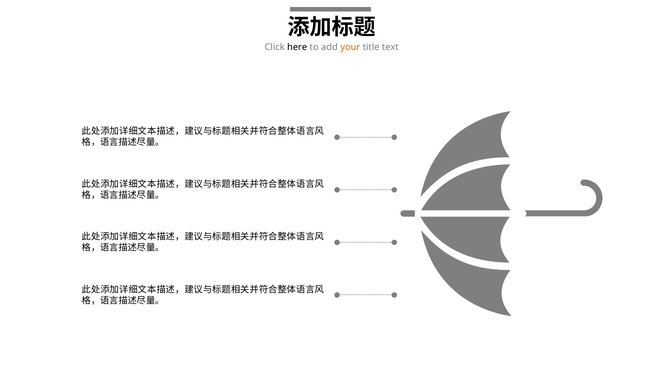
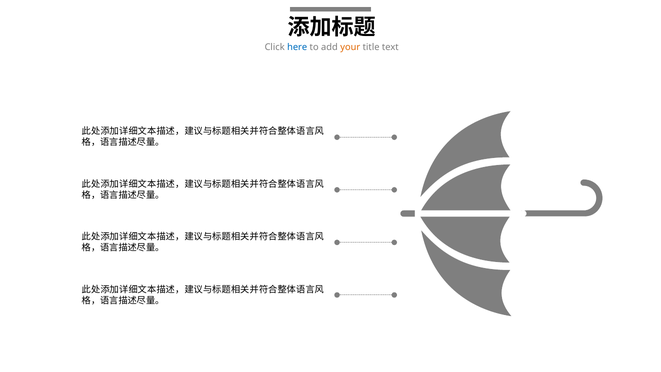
here colour: black -> blue (297, 47)
